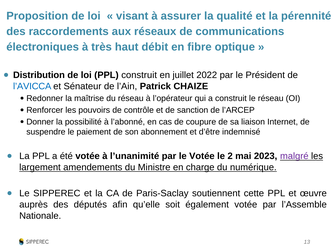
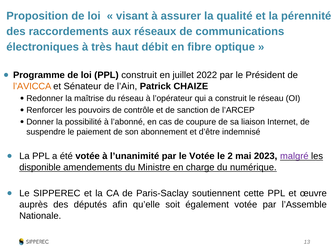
Distribution: Distribution -> Programme (39, 75)
l’AVICCA colour: blue -> orange (32, 86)
largement: largement -> disponible (40, 168)
